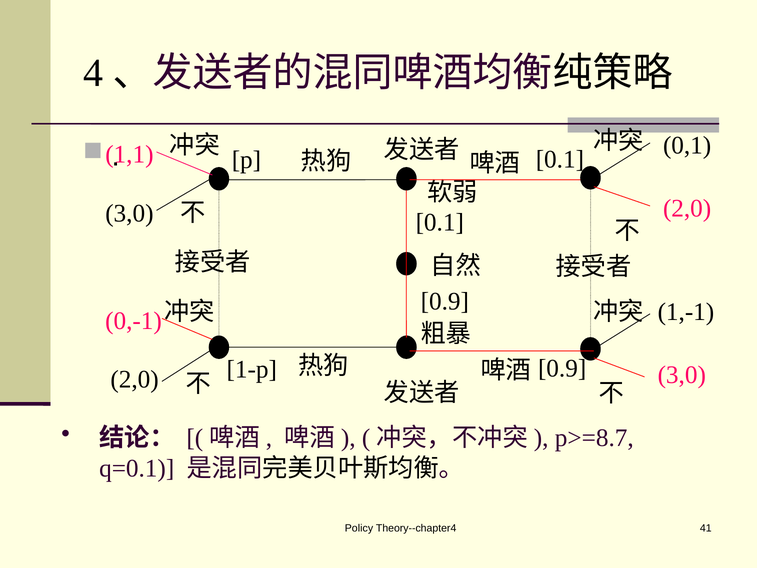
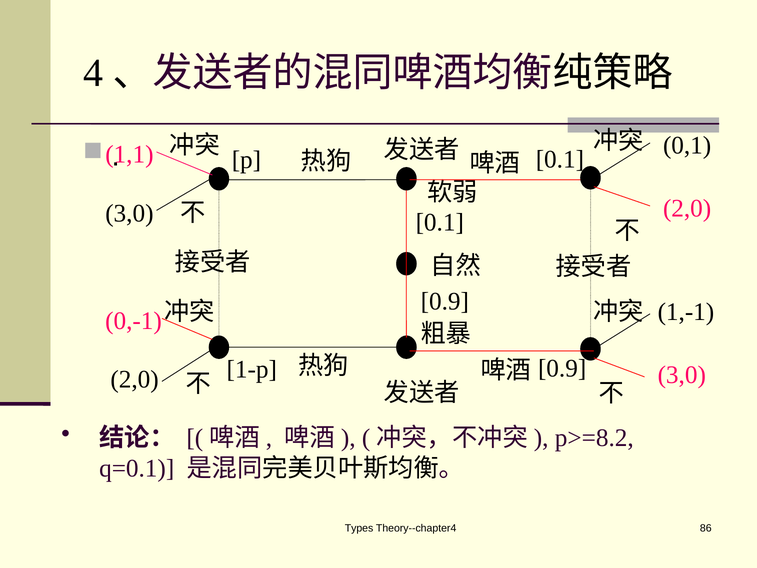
p>=8.7: p>=8.7 -> p>=8.2 (594, 438)
Policy: Policy -> Types (359, 528)
41: 41 -> 86 (706, 528)
